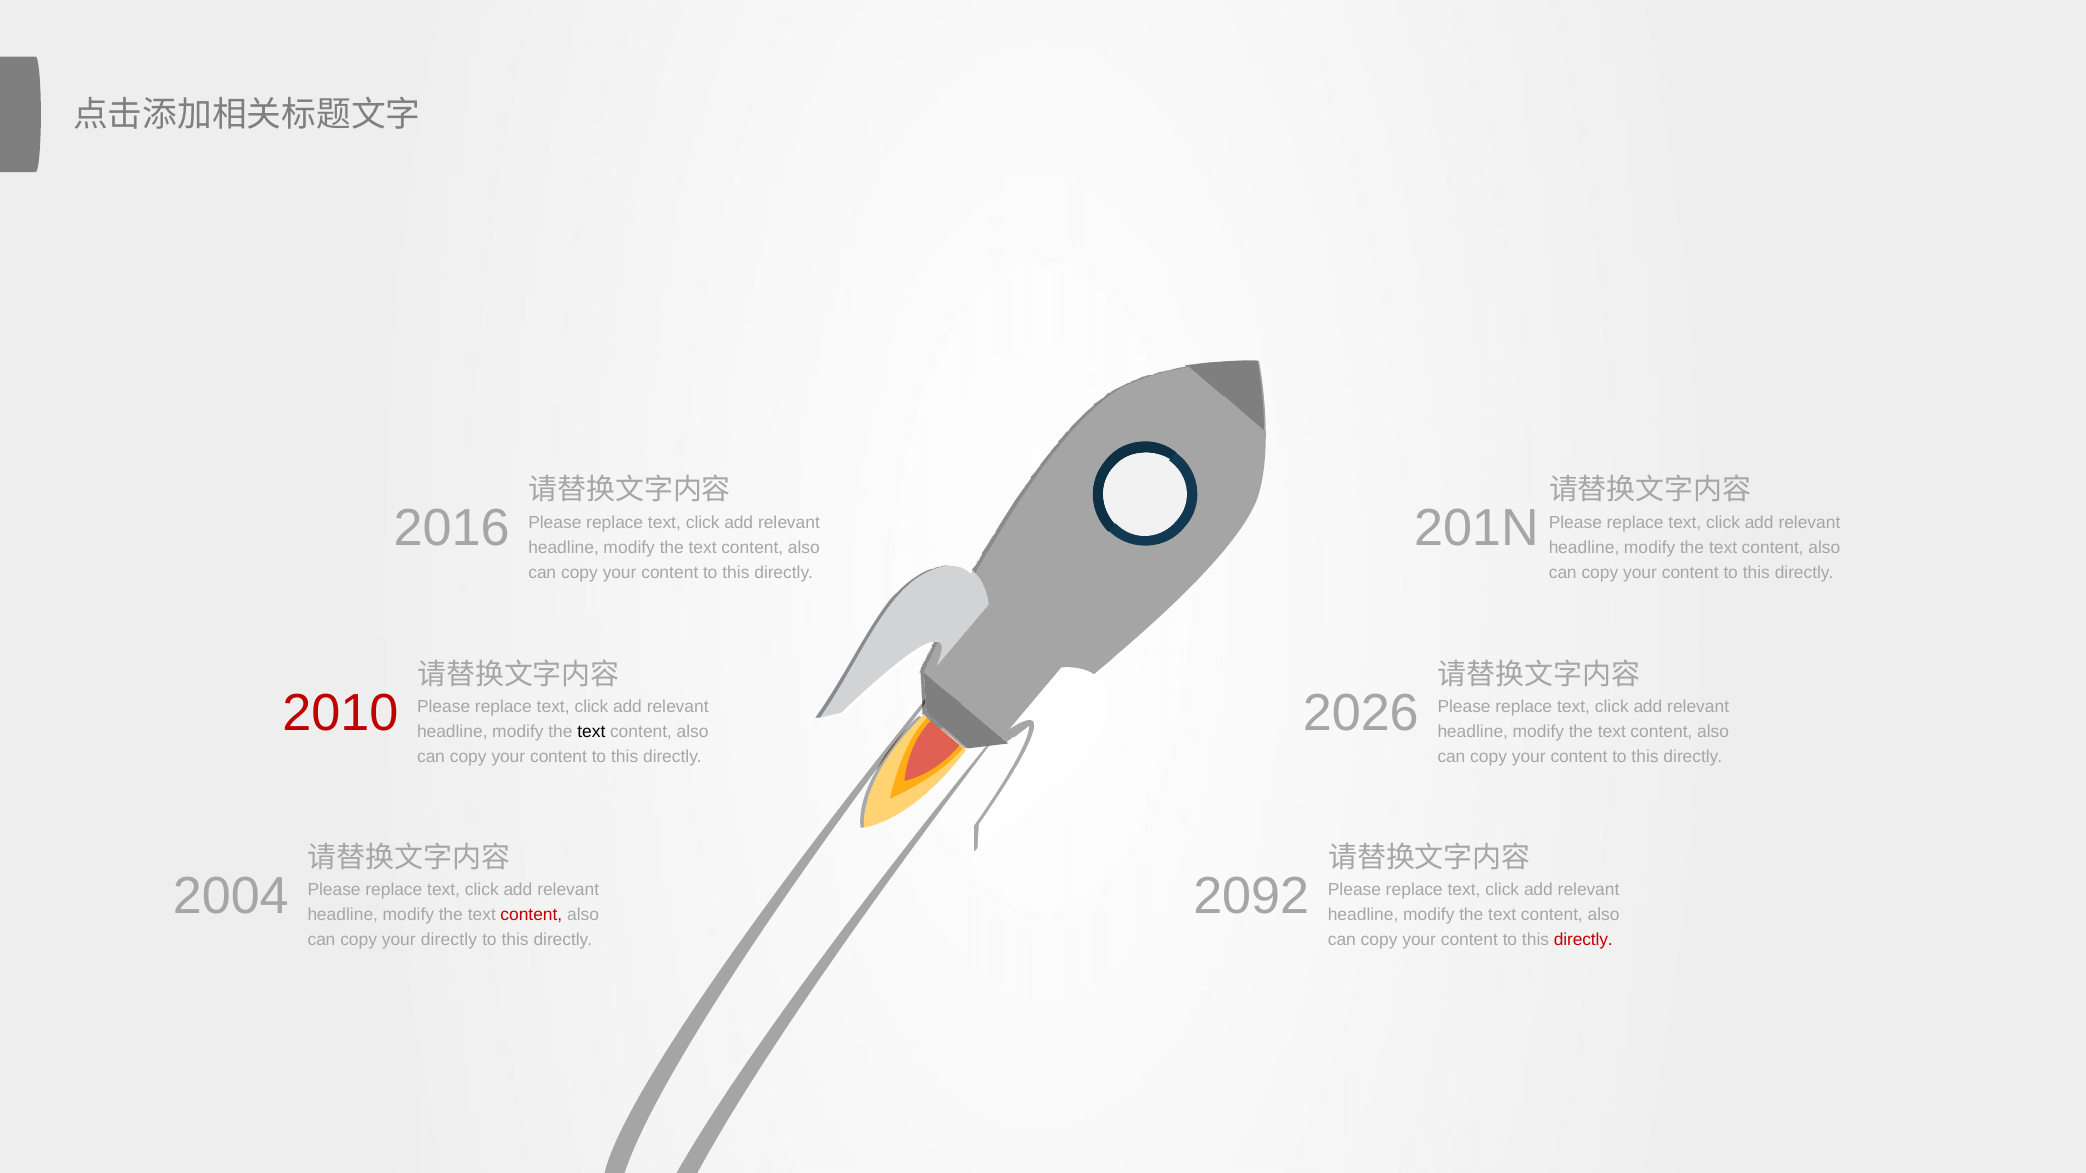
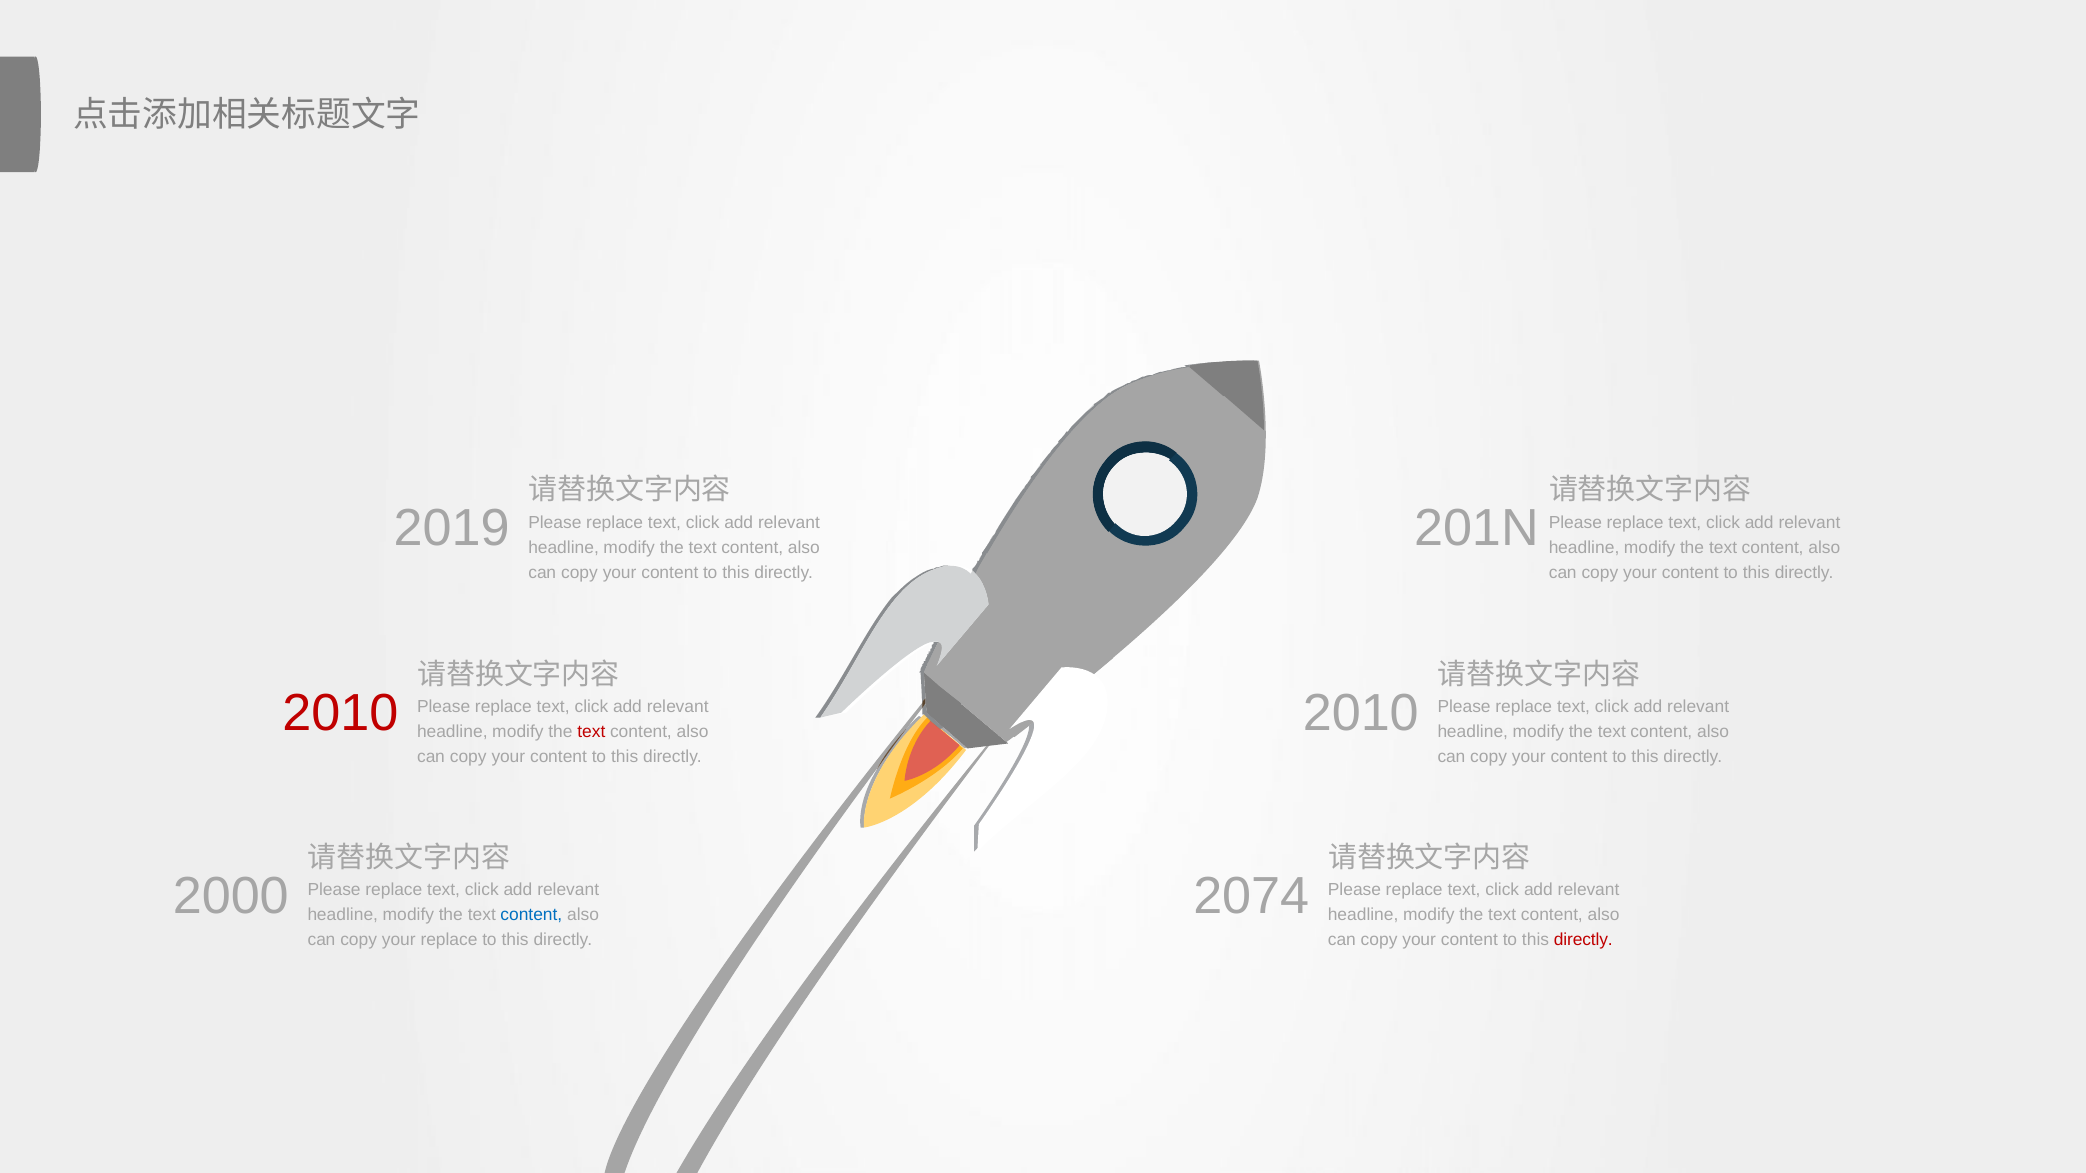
2016: 2016 -> 2019 (452, 529)
2026: 2026 -> 2010 (1361, 714)
text colour: black -> red (591, 732)
2004: 2004 -> 2000 (231, 896)
2092: 2092 -> 2074 (1251, 896)
content colour: red -> blue (531, 915)
your directly: directly -> replace (449, 940)
